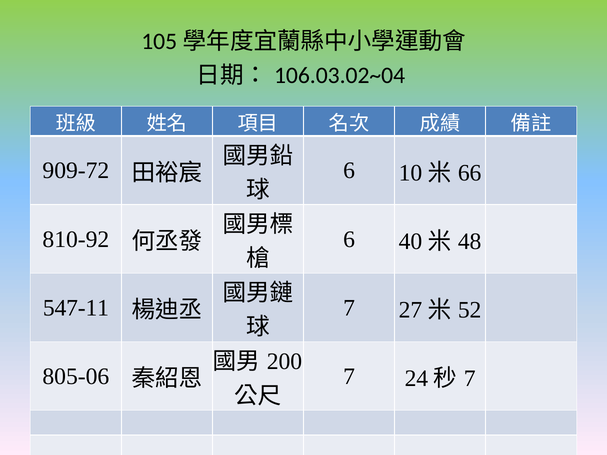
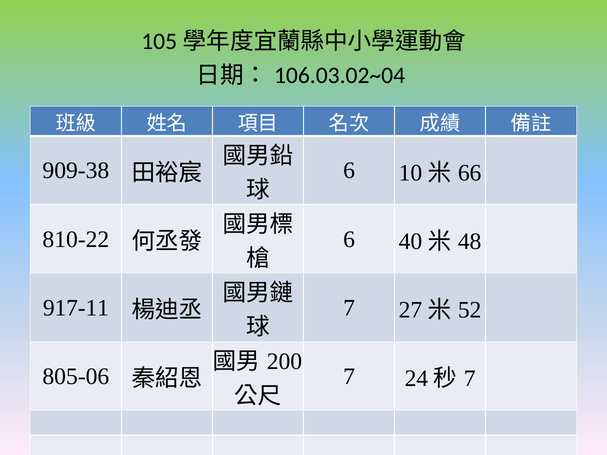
909-72: 909-72 -> 909-38 (76, 171)
810-92: 810-92 -> 810-22 (76, 239)
547-11: 547-11 -> 917-11 (76, 308)
